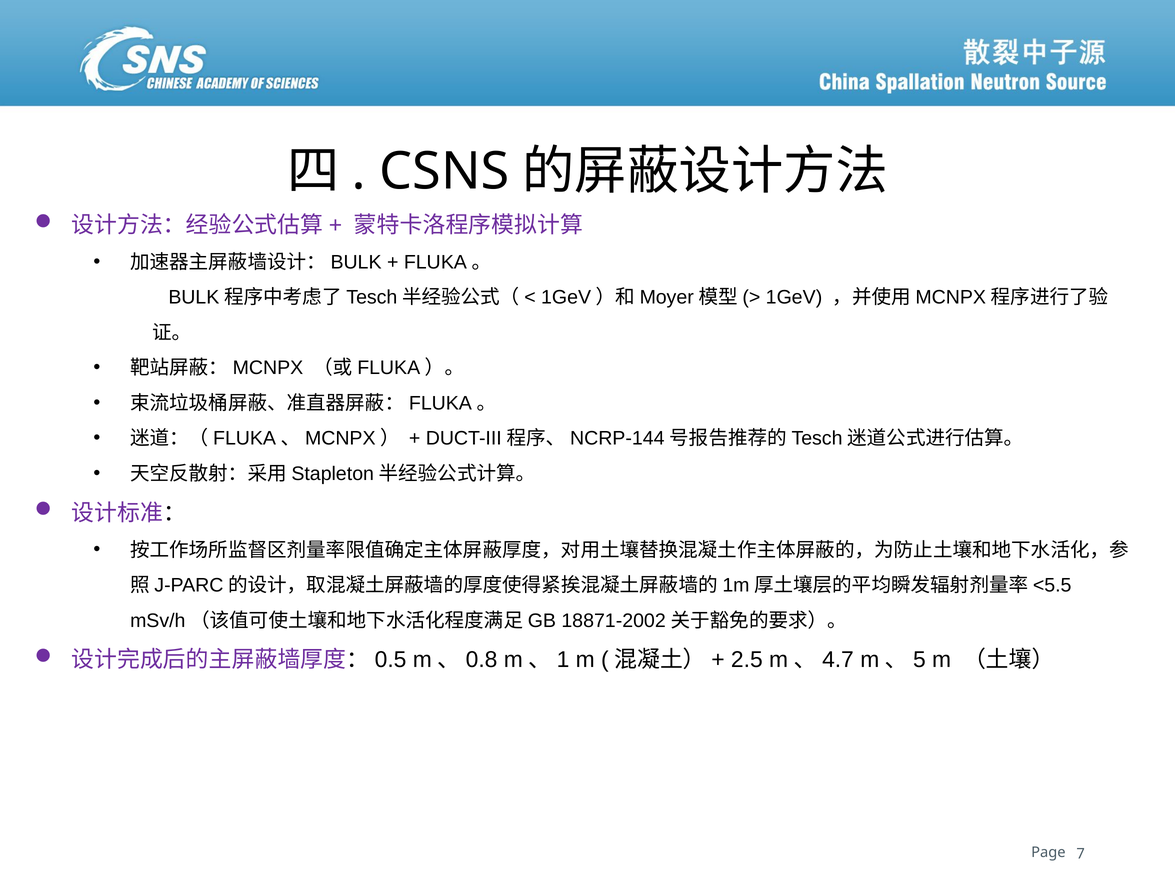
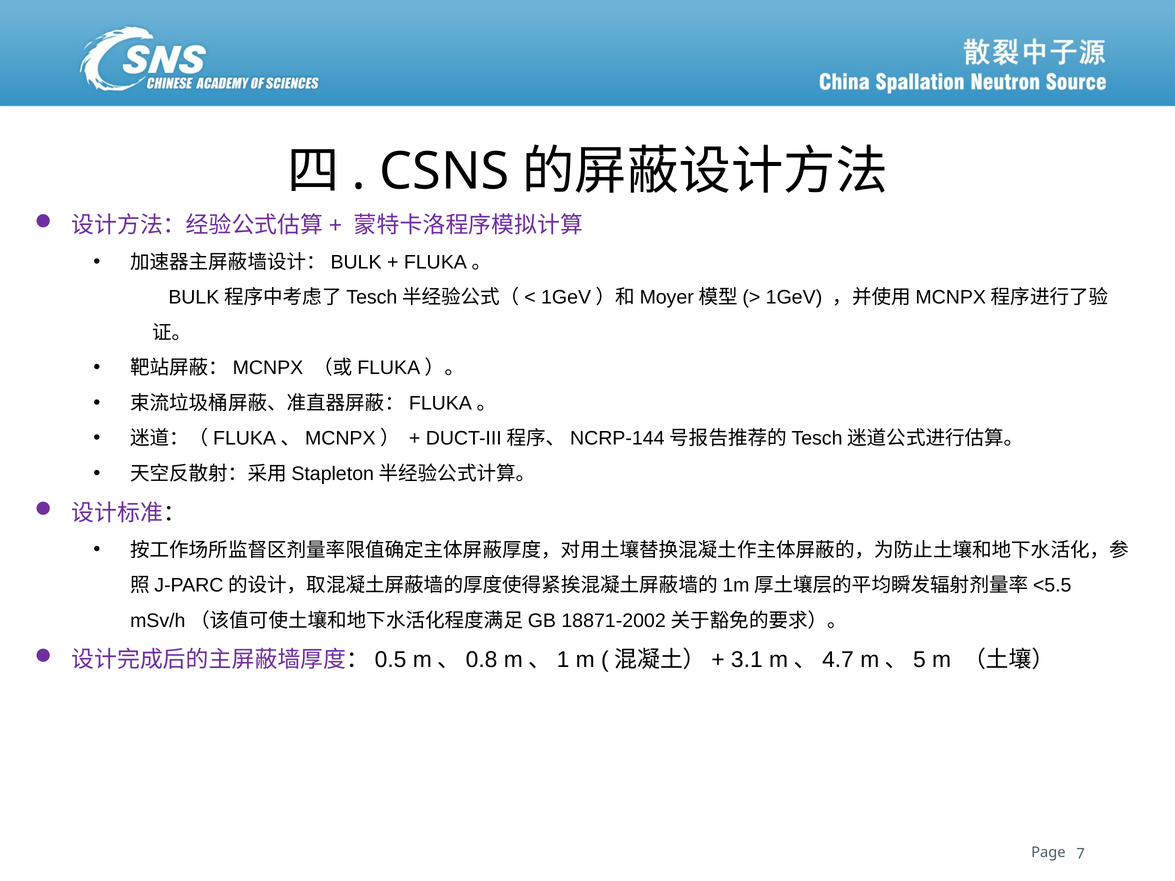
2.5: 2.5 -> 3.1 (747, 660)
